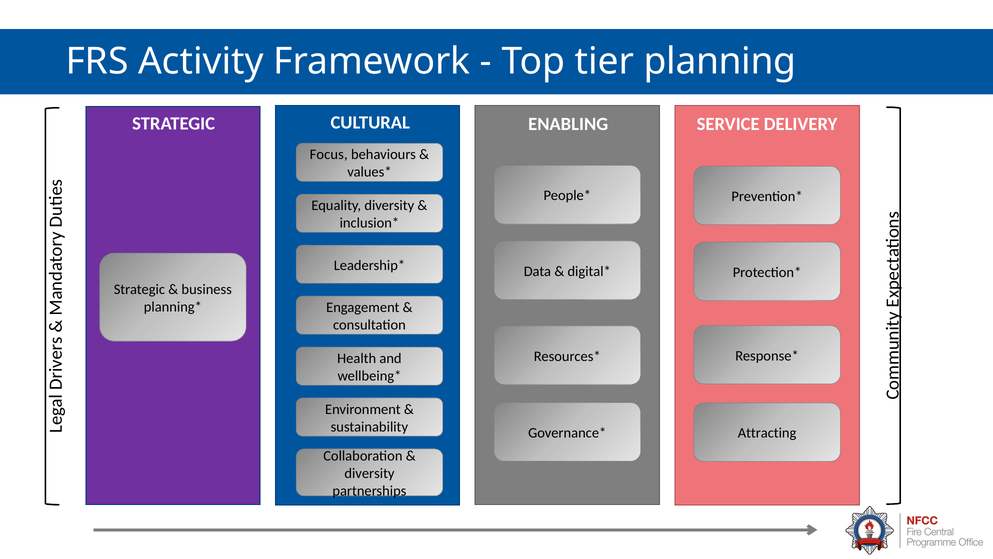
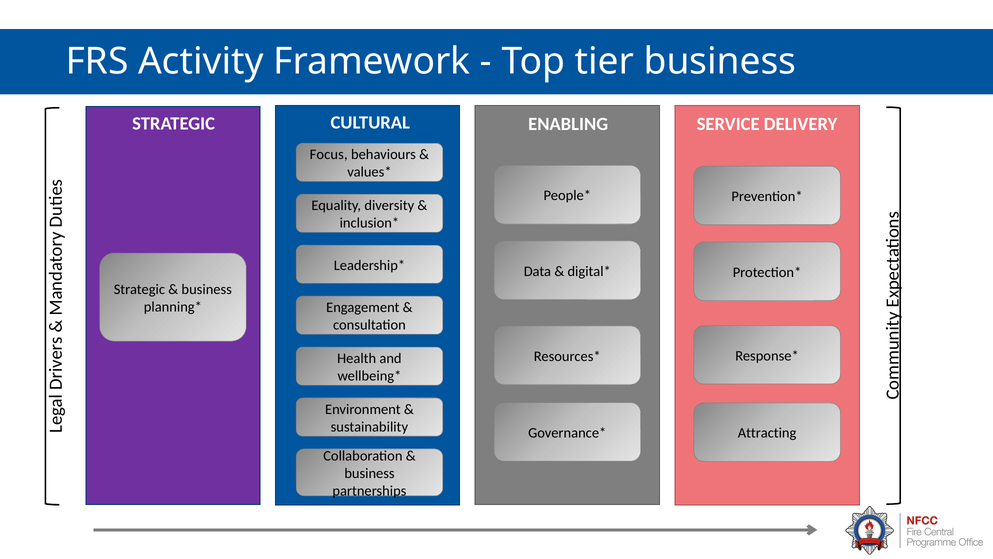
tier planning: planning -> business (720, 61)
diversity: diversity -> business (369, 473)
